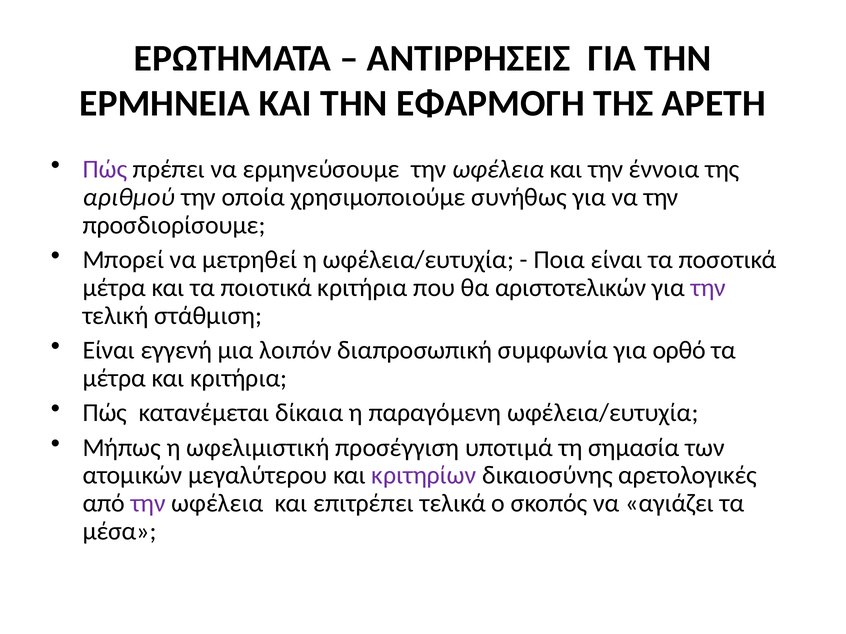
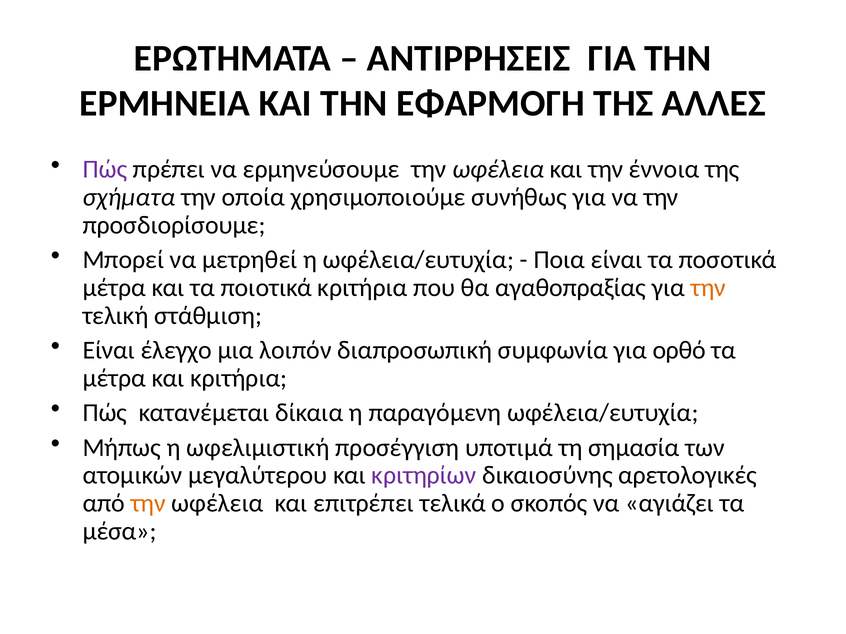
ΑΡΕΤΗ: ΑΡΕΤΗ -> ΑΛΛΕΣ (714, 103)
αριθμού: αριθμού -> σχήματα (129, 198)
αριστοτελικών: αριστοτελικών -> αγαθοπραξίας (571, 288)
την colour: purple -> orange (708, 288)
εγγενή: εγγενή -> έλεγχο (176, 351)
την colour: purple -> orange (148, 504)
